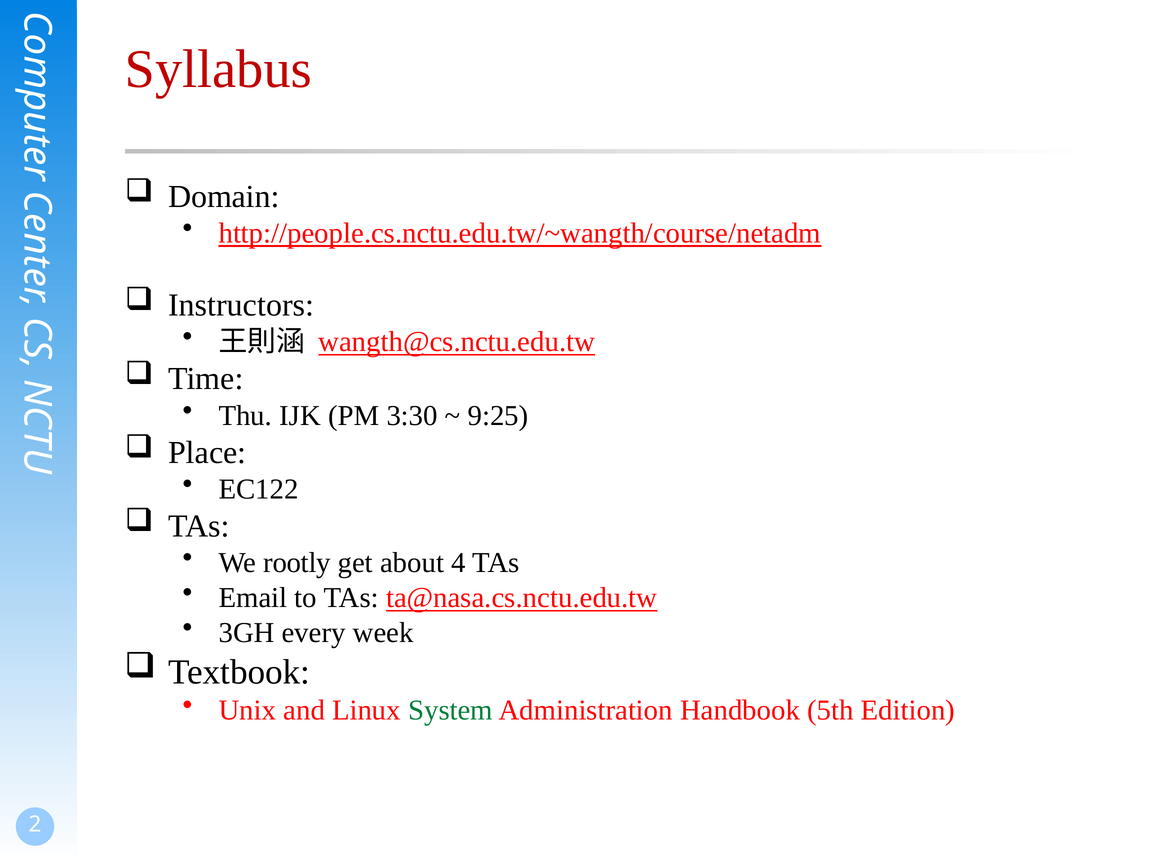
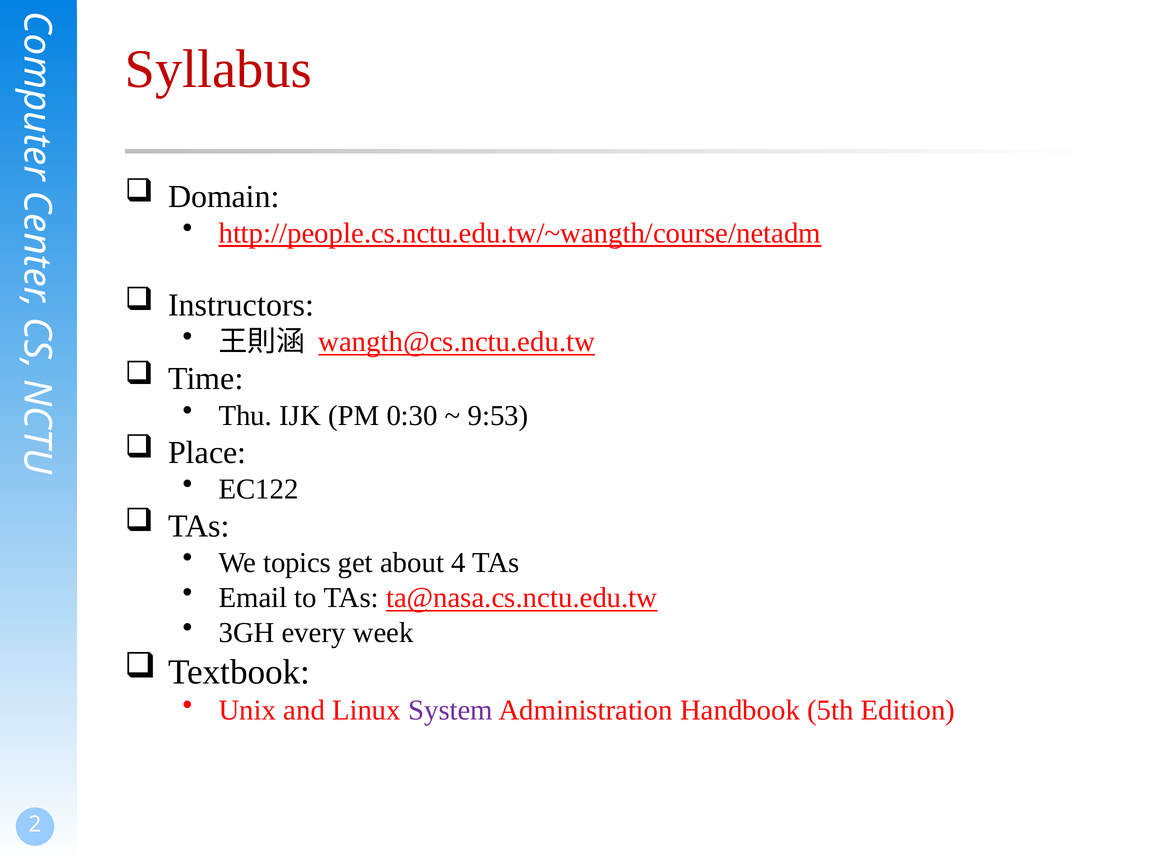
3:30: 3:30 -> 0:30 (412, 415)
9:25: 9:25 -> 9:53 (498, 415)
rootly: rootly -> topics (297, 563)
System colour: green -> purple (450, 710)
